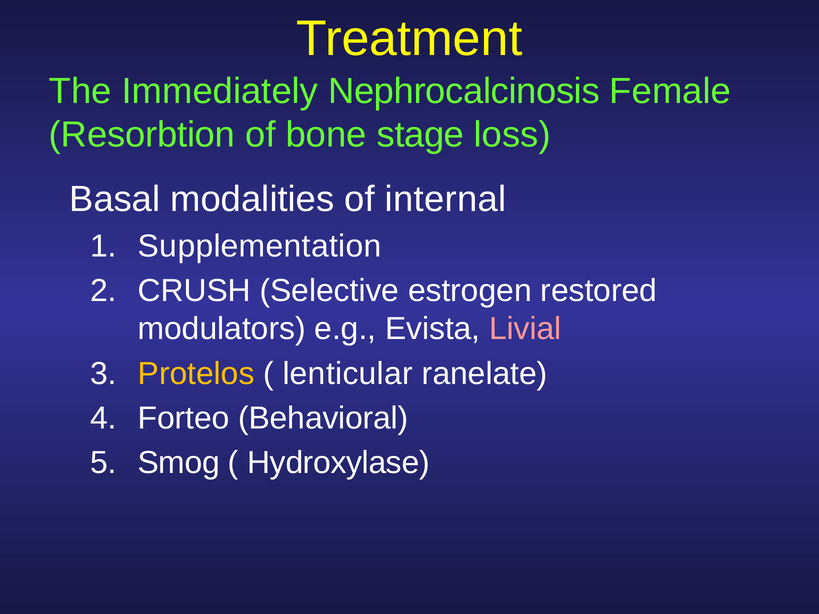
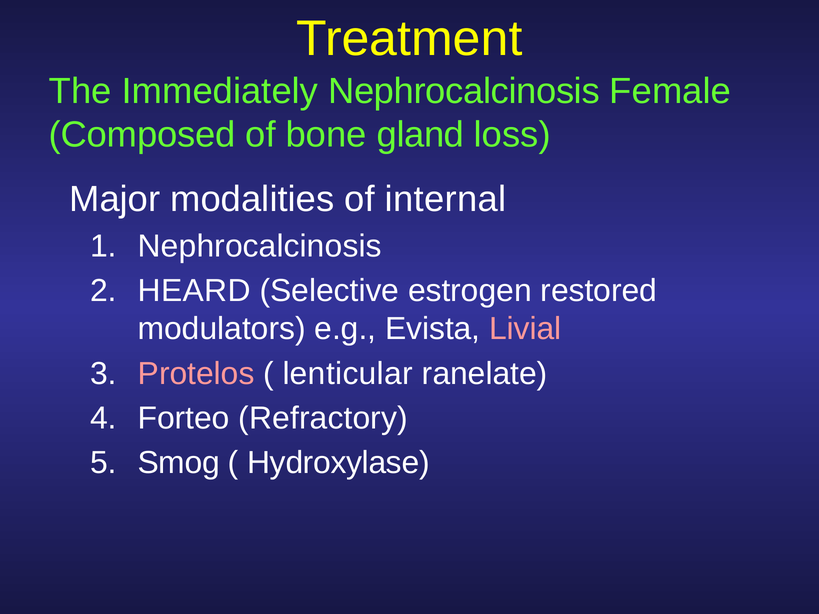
Resorbtion: Resorbtion -> Composed (142, 135)
stage: stage -> gland (420, 135)
Basal: Basal -> Major (115, 199)
Supplementation: Supplementation -> Nephrocalcinosis (260, 246)
CRUSH: CRUSH -> HEARD (194, 291)
Protelos colour: yellow -> pink (196, 374)
Behavioral: Behavioral -> Refractory (323, 418)
